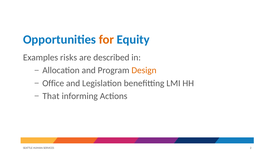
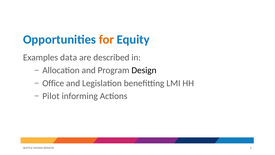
risks: risks -> data (69, 57)
Design colour: orange -> black (144, 70)
That: That -> Pilot (51, 96)
